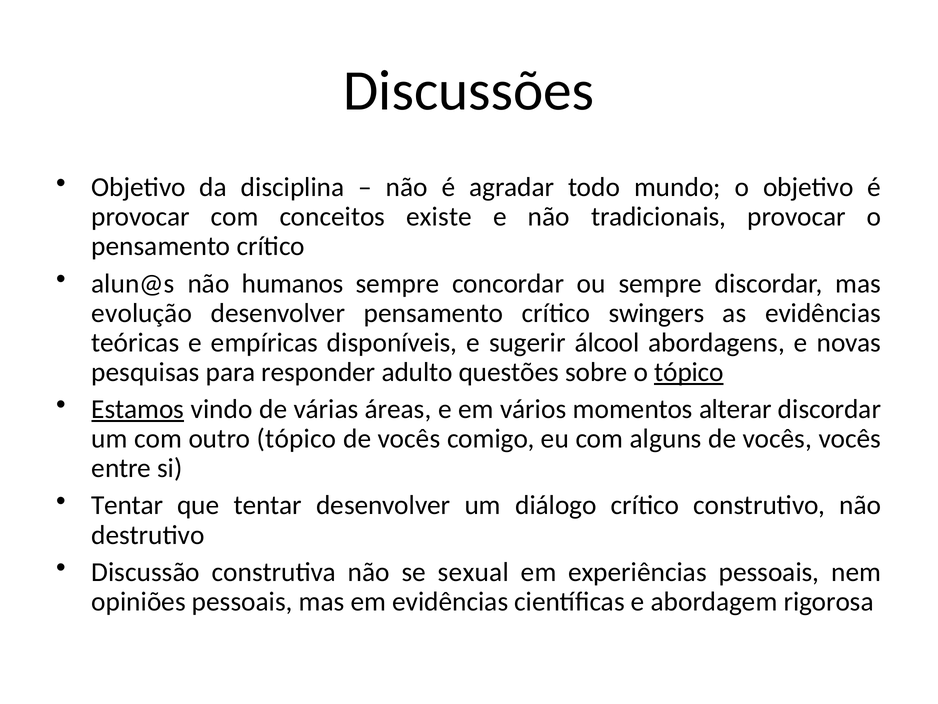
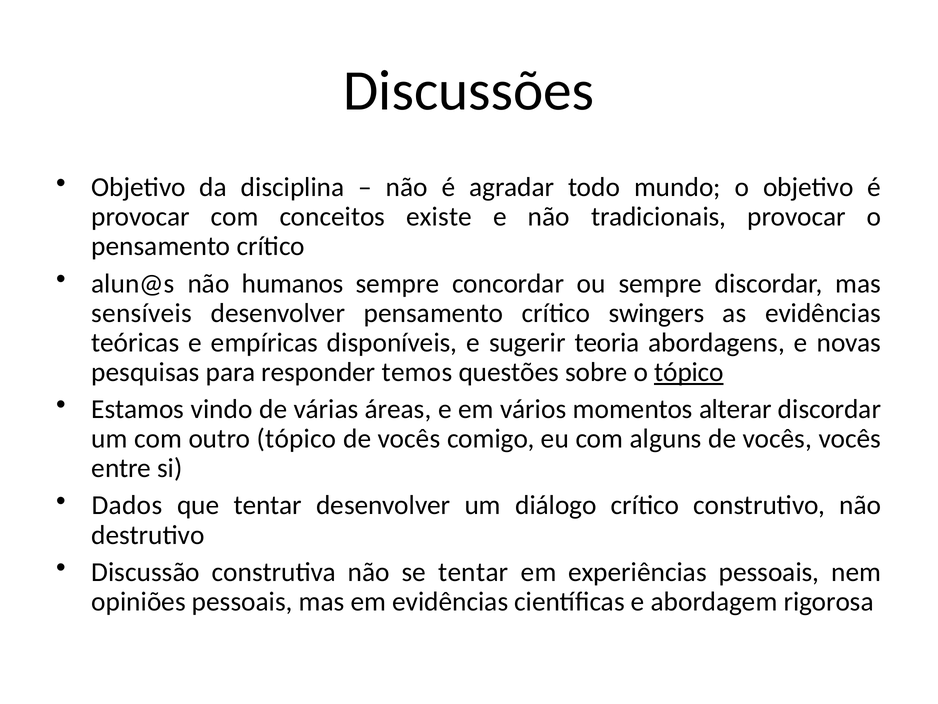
evolução: evolução -> sensíveis (142, 313)
álcool: álcool -> teoria (607, 342)
adulto: adulto -> temos (417, 372)
Estamos underline: present -> none (138, 409)
Tentar: Tentar -> Dados (127, 505)
se sexual: sexual -> tentar (473, 572)
